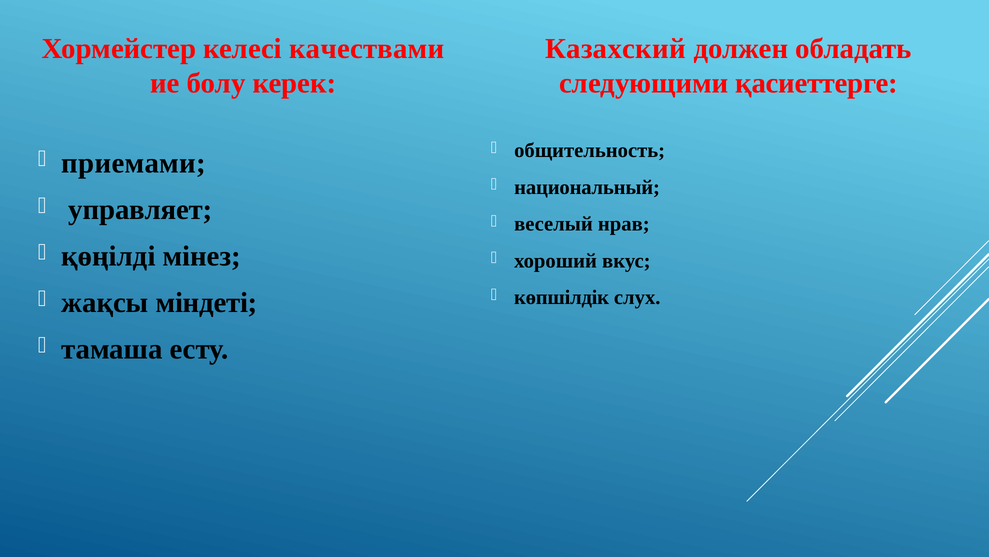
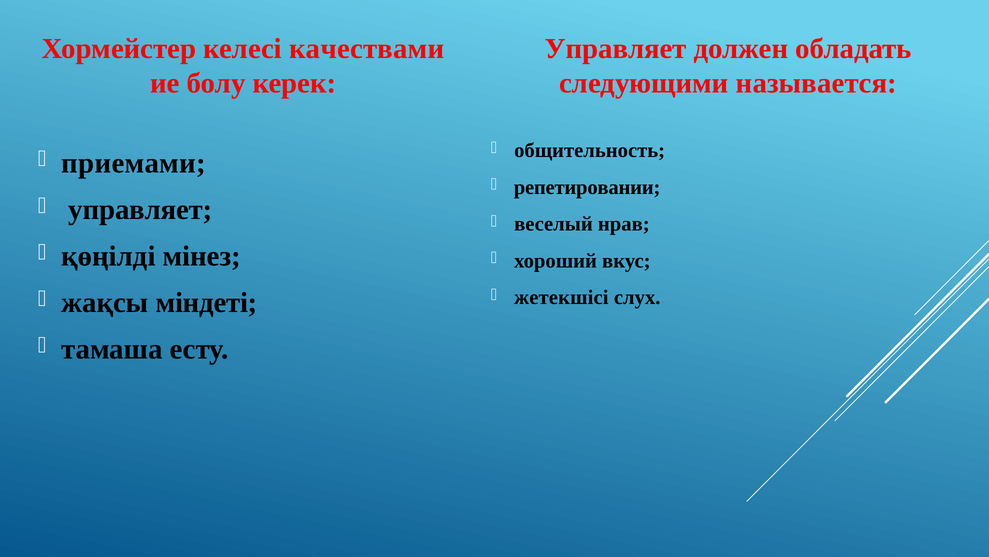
Казахский: Казахский -> Управляет (616, 49)
қасиеттерге: қасиеттерге -> называется (816, 83)
национальный: национальный -> репетировании (587, 187)
көпшілдік: көпшілдік -> жетекшісі (561, 297)
